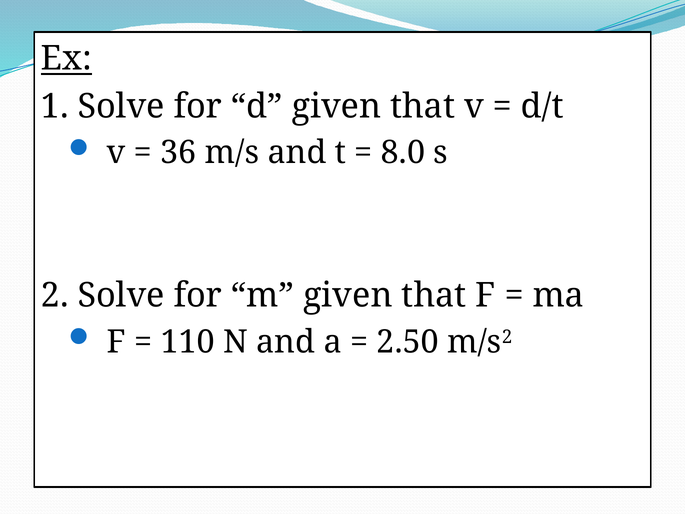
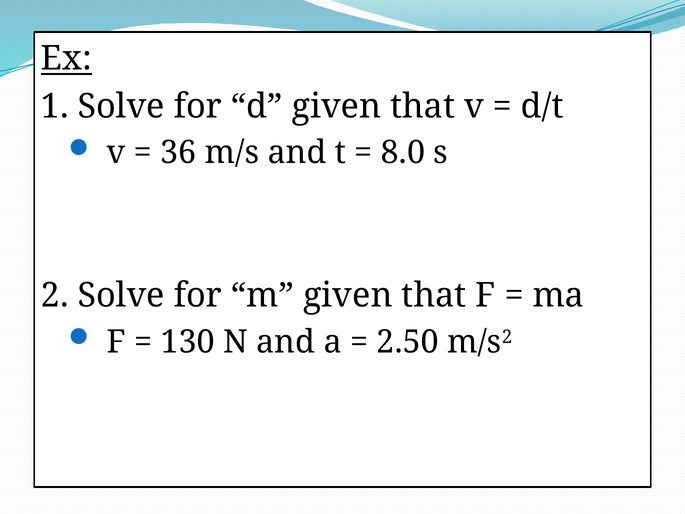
110: 110 -> 130 (188, 342)
